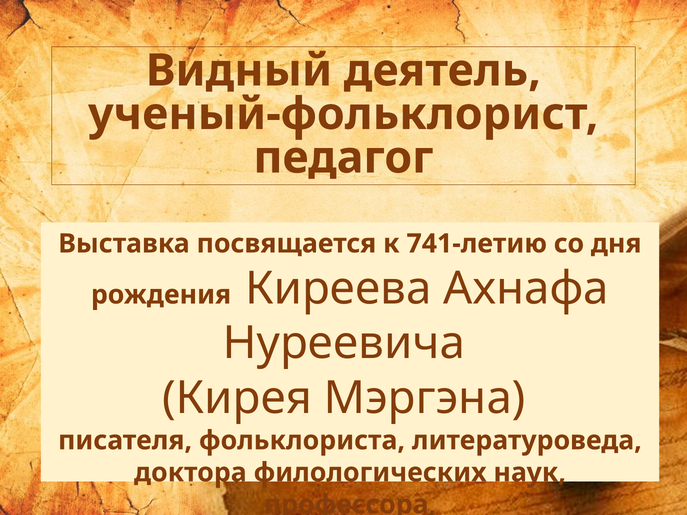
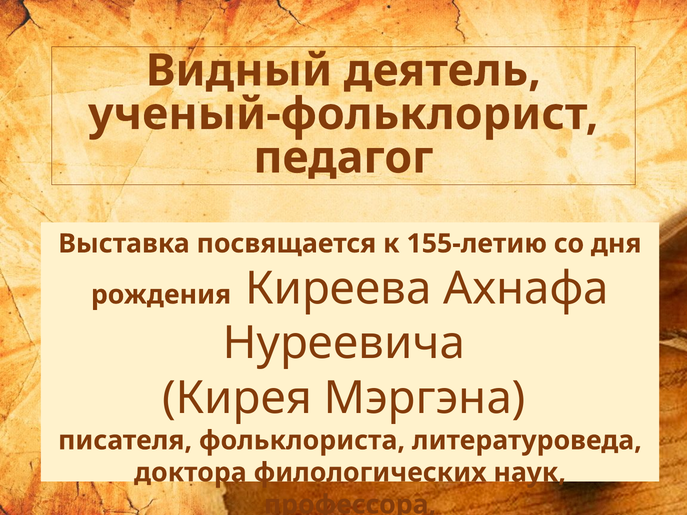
741-летию: 741-летию -> 155-летию (477, 244)
